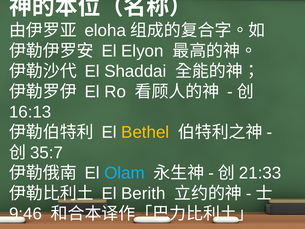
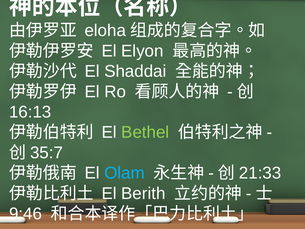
Bethel colour: yellow -> light green (145, 132)
